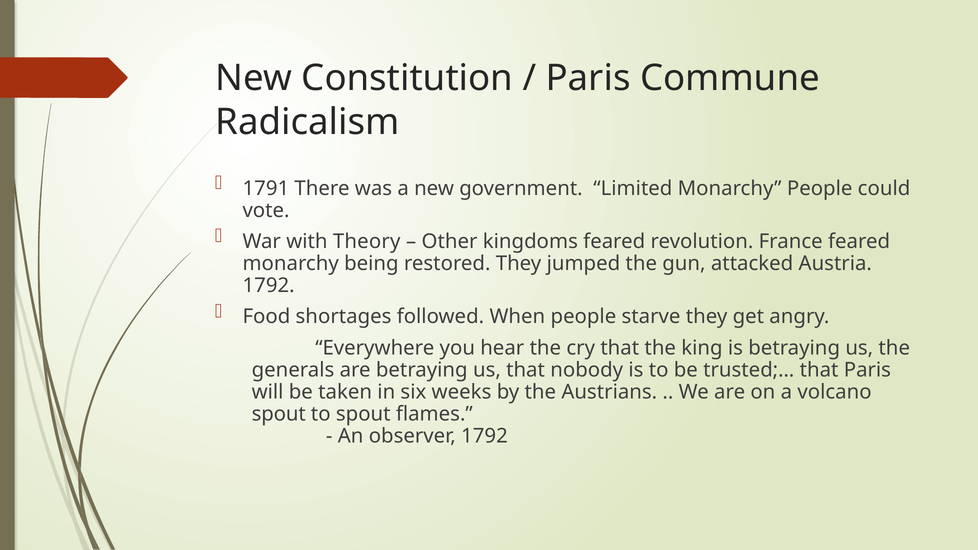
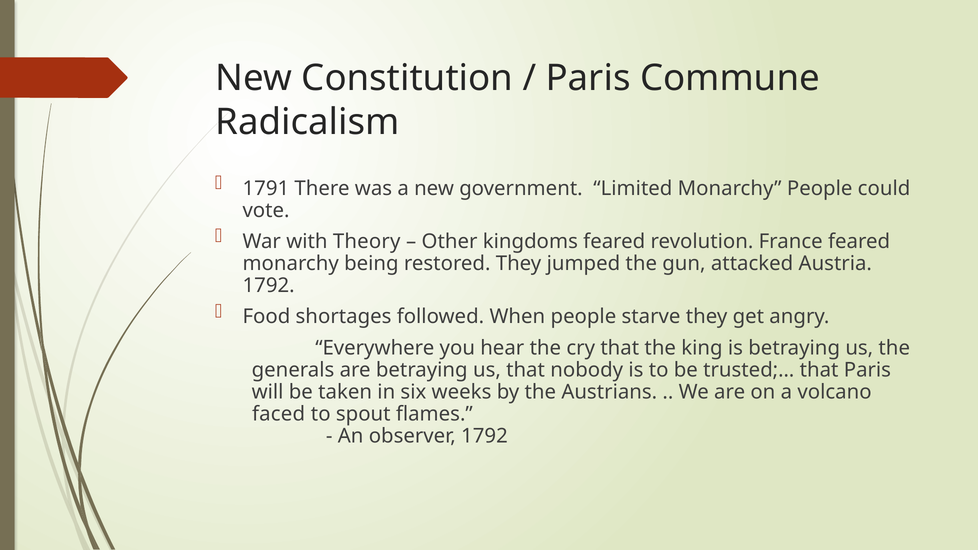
spout: spout -> faced (279, 414)
